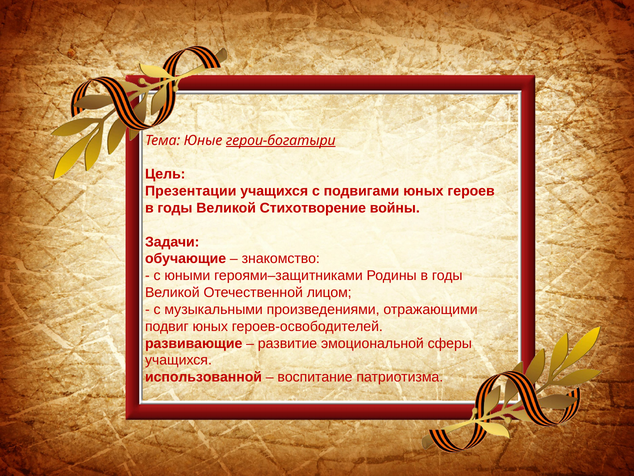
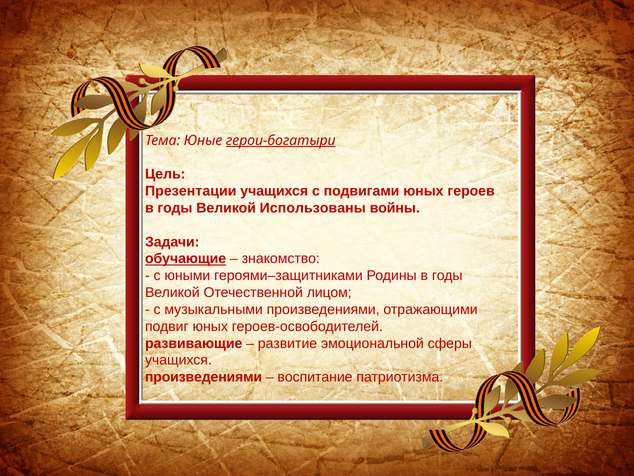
Стихотворение: Стихотворение -> Использованы (313, 208)
обучающие underline: none -> present (186, 259)
использованной: использованной -> произведениями (204, 377)
